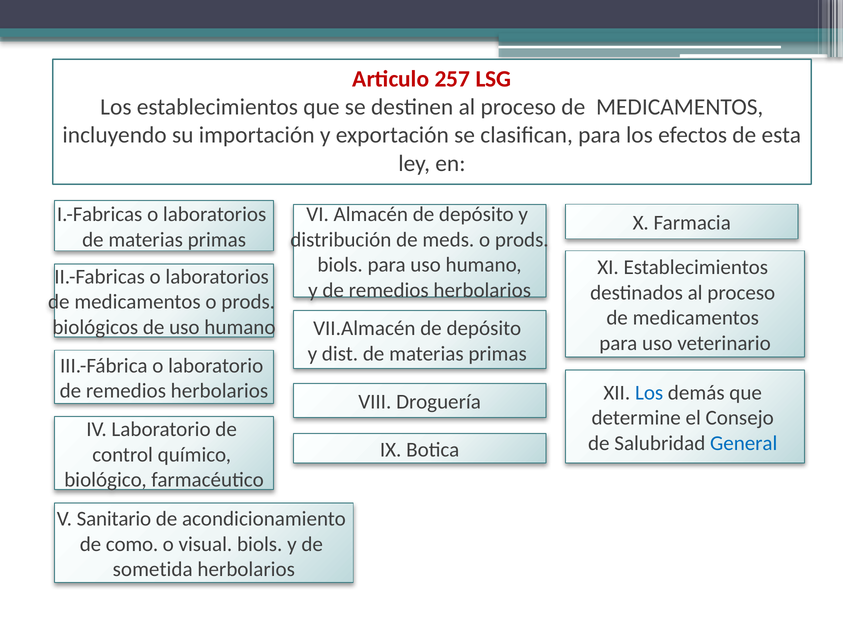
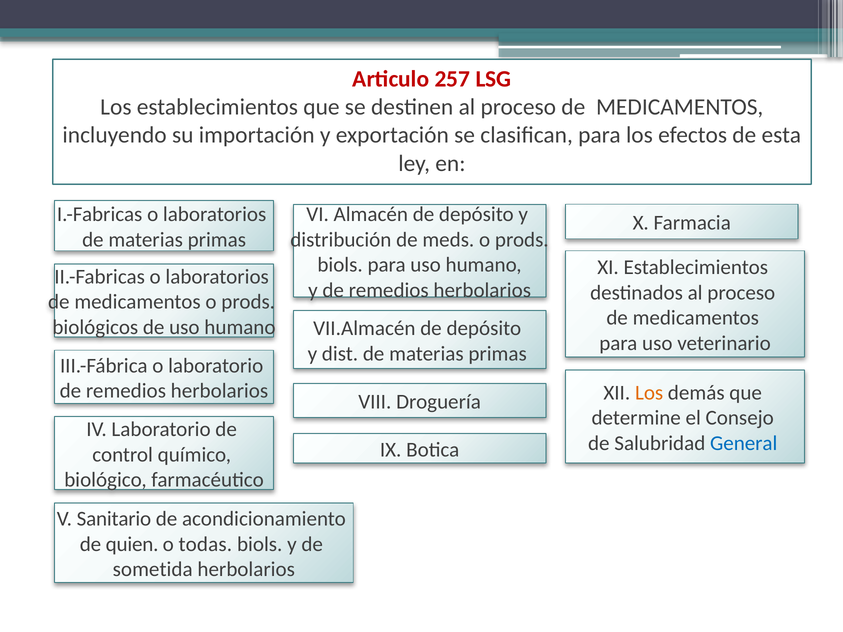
Los colour: blue -> orange (649, 393)
como: como -> quien (132, 544)
visual: visual -> todas (205, 544)
